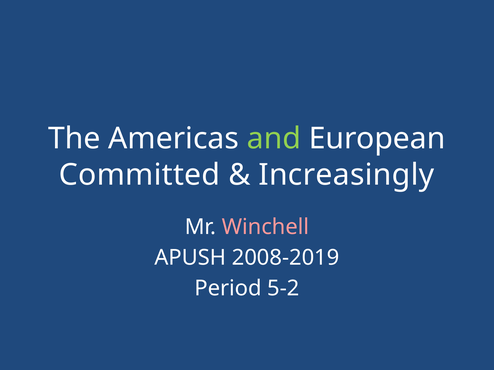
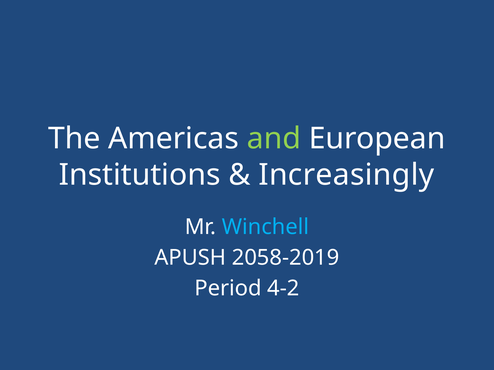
Committed: Committed -> Institutions (140, 175)
Winchell colour: pink -> light blue (265, 227)
2008-2019: 2008-2019 -> 2058-2019 (286, 258)
5-2: 5-2 -> 4-2 (283, 289)
